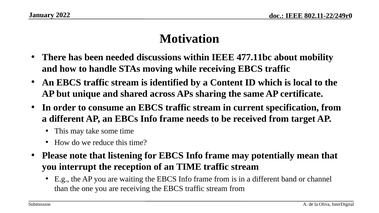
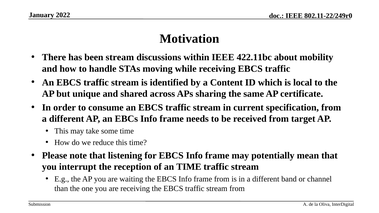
been needed: needed -> stream (120, 57)
477.11bc: 477.11bc -> 422.11bc (254, 57)
